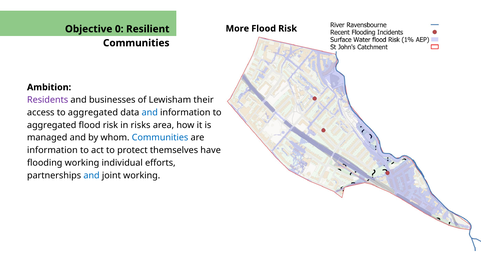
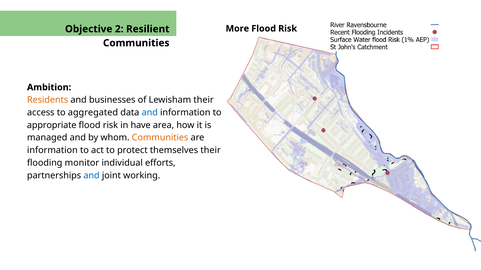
0: 0 -> 2 (119, 29)
Residents colour: purple -> orange (48, 100)
aggregated: aggregated -> appropriate (52, 125)
risks: risks -> have (141, 125)
Communities colour: blue -> orange (160, 138)
themselves have: have -> their (211, 151)
flooding working: working -> monitor (82, 163)
